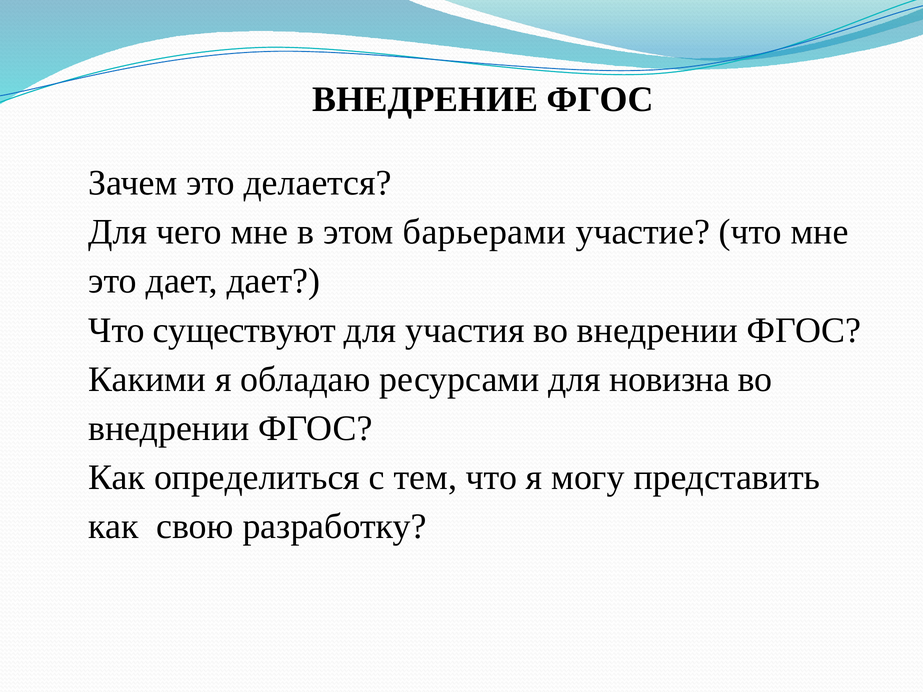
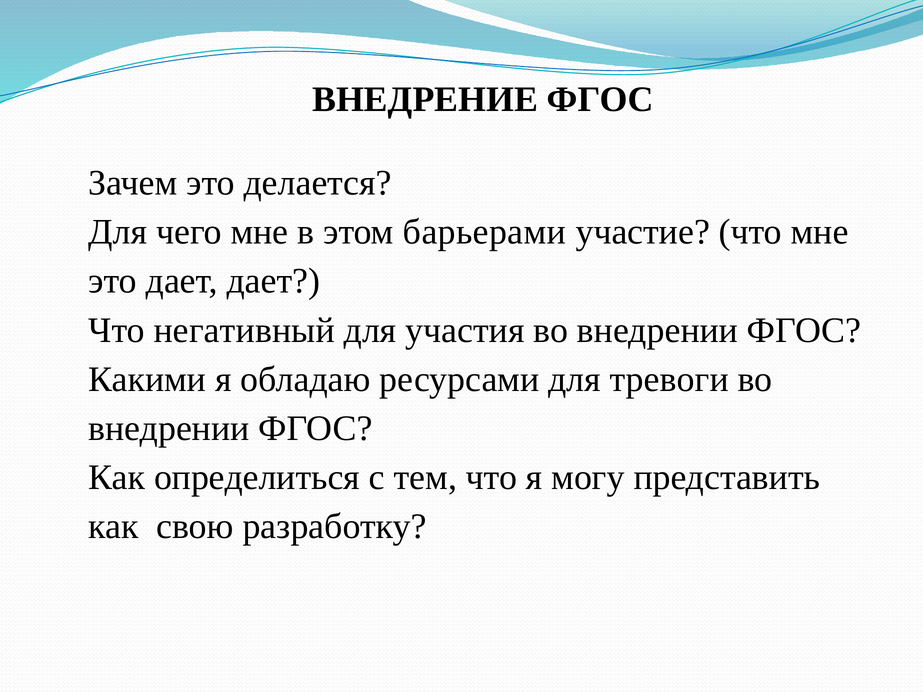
существуют: существуют -> негативный (244, 330)
новизна: новизна -> тревоги (669, 379)
